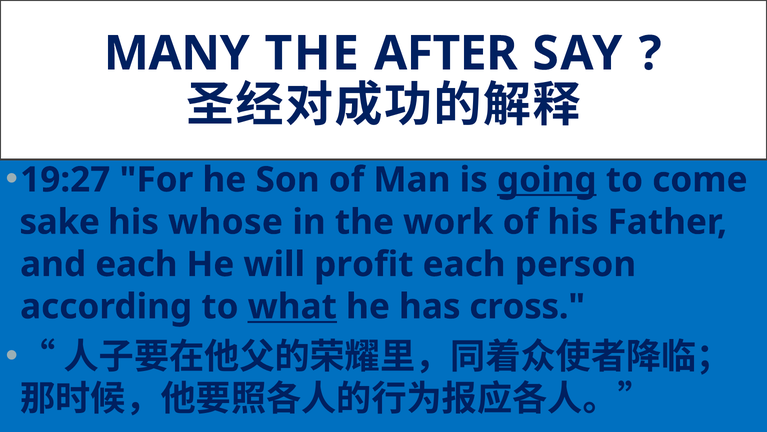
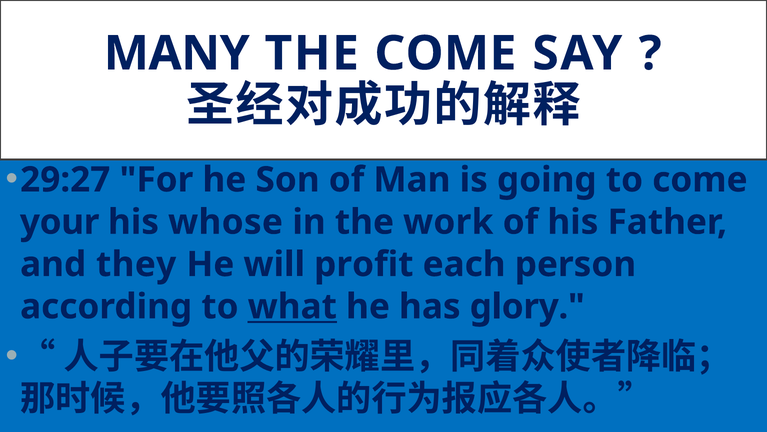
THE AFTER: AFTER -> COME (445, 53)
19:27: 19:27 -> 29:27 (65, 180)
going underline: present -> none (547, 180)
sake: sake -> your (60, 222)
and each: each -> they (136, 264)
cross: cross -> glory (527, 306)
